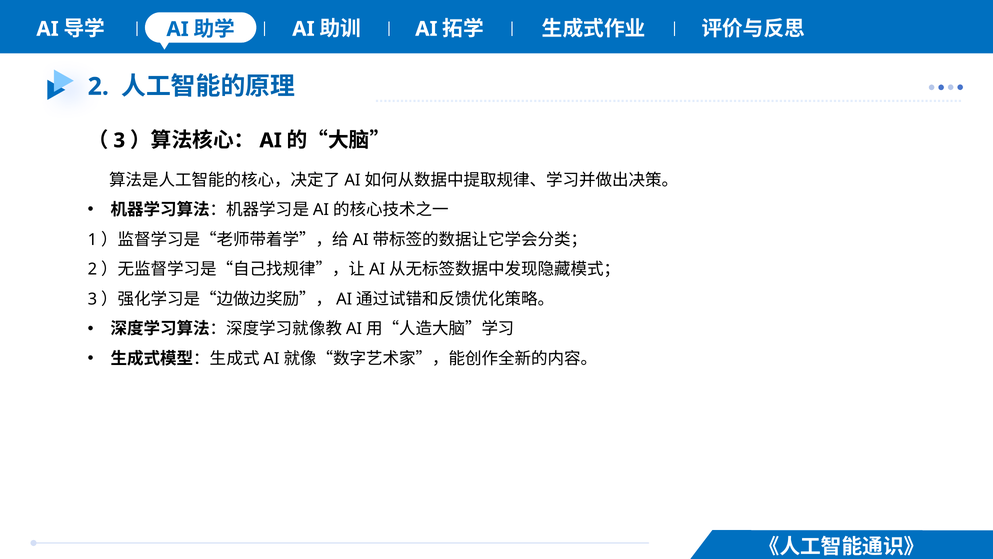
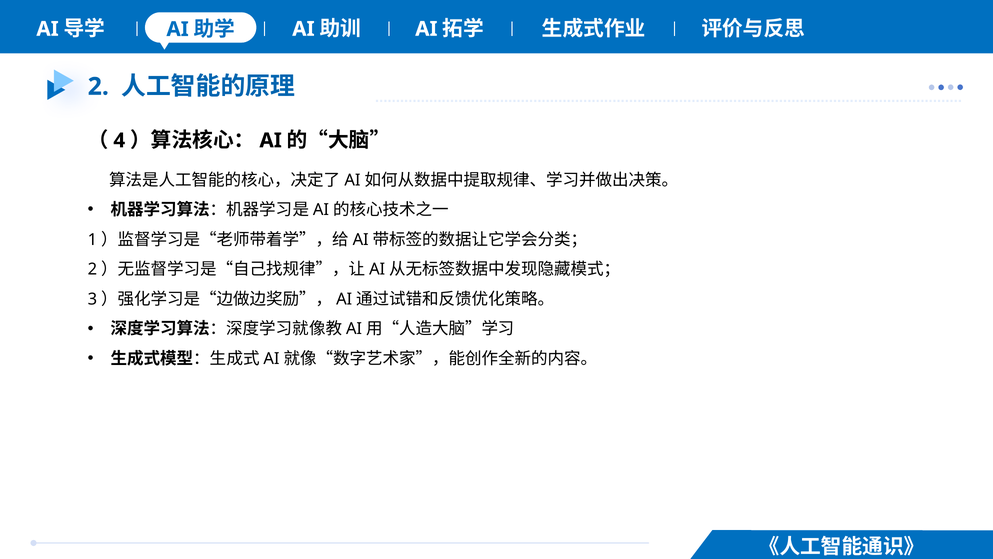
3: 3 -> 4 (119, 140)
